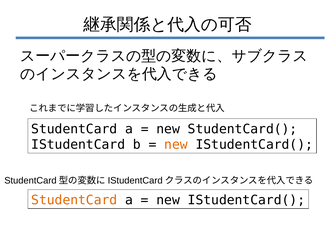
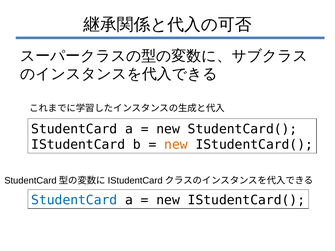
StudentCard colour: orange -> blue (74, 200)
